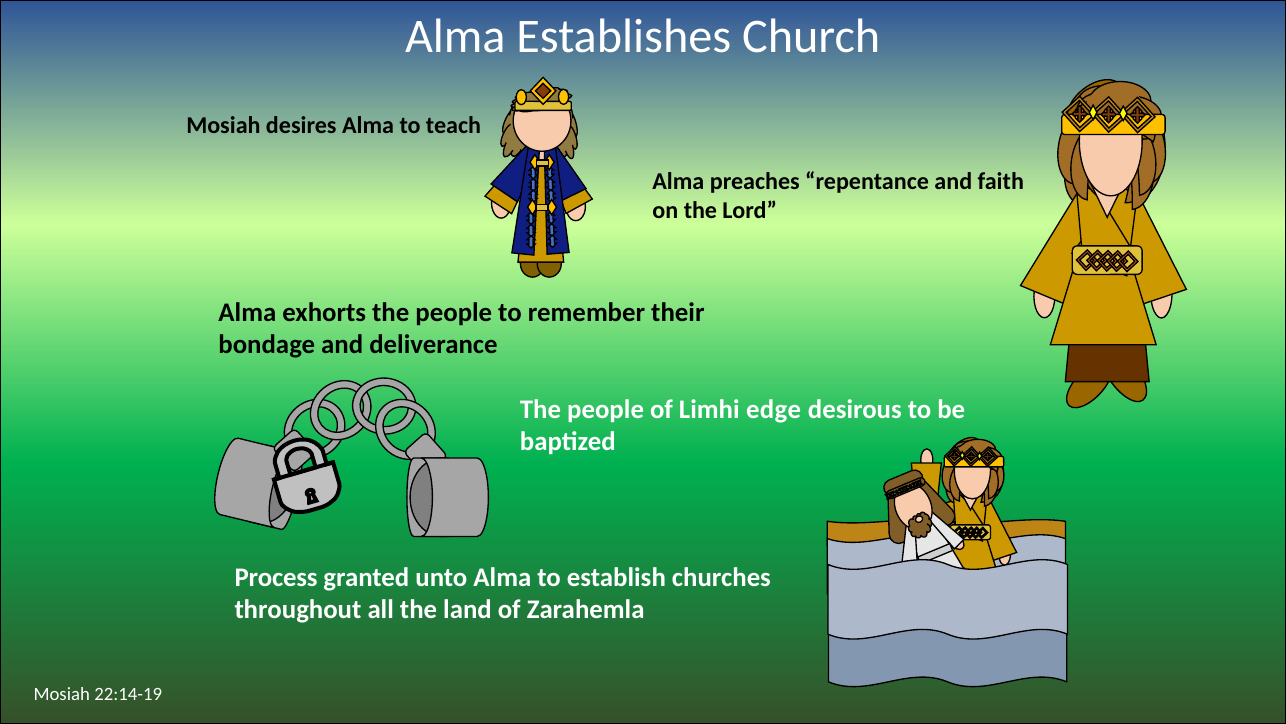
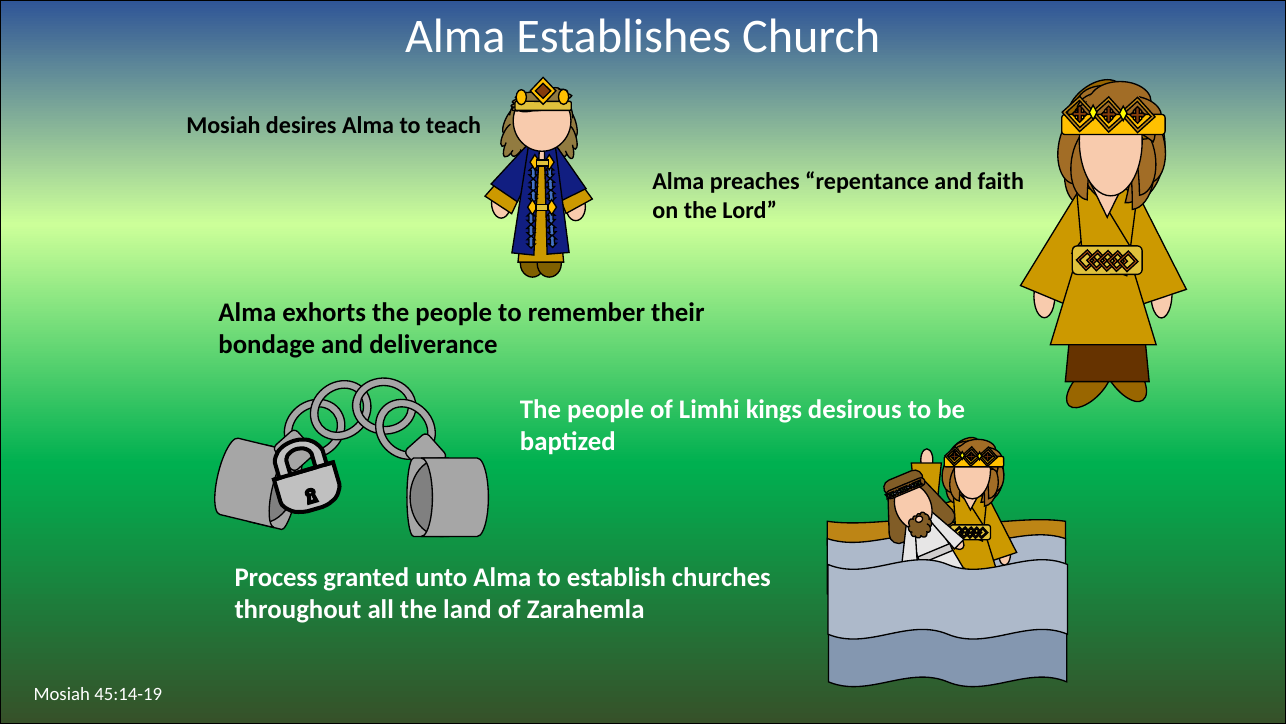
edge: edge -> kings (774, 409)
22:14-19: 22:14-19 -> 45:14-19 (128, 693)
